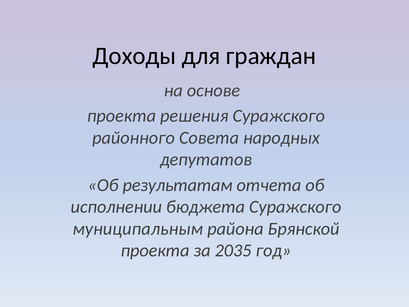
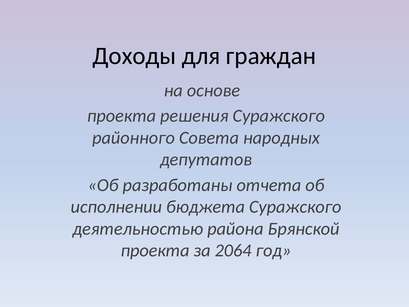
результатам: результатам -> разработаны (178, 185)
муниципальным: муниципальным -> деятельностью (138, 228)
2035: 2035 -> 2064 (233, 250)
